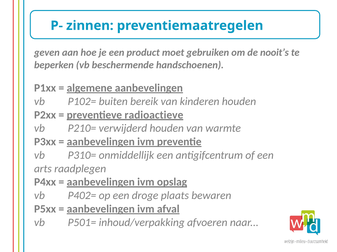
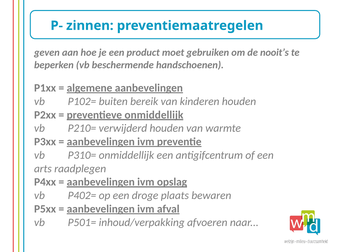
preventieve radioactieve: radioactieve -> onmiddellijk (154, 115)
